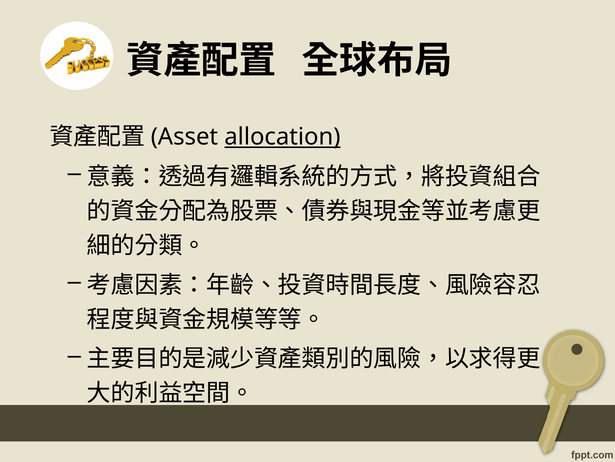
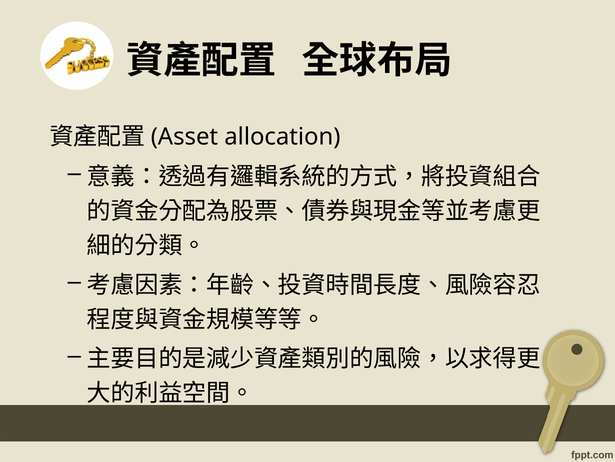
allocation underline: present -> none (282, 137)
